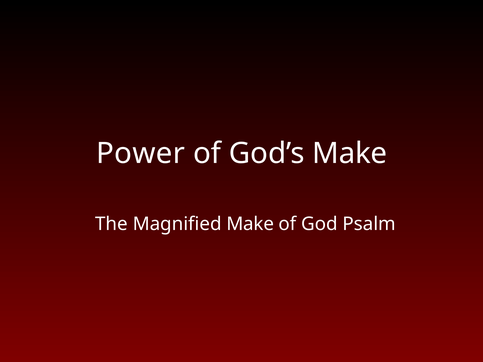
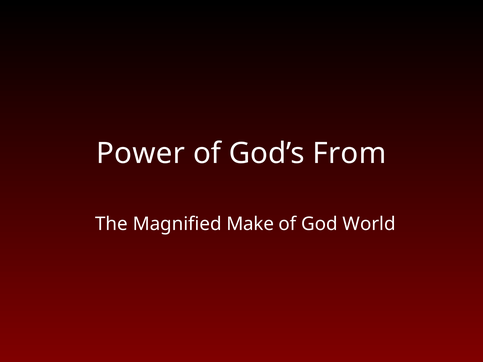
God’s Make: Make -> From (349, 153)
Psalm: Psalm -> World (369, 224)
